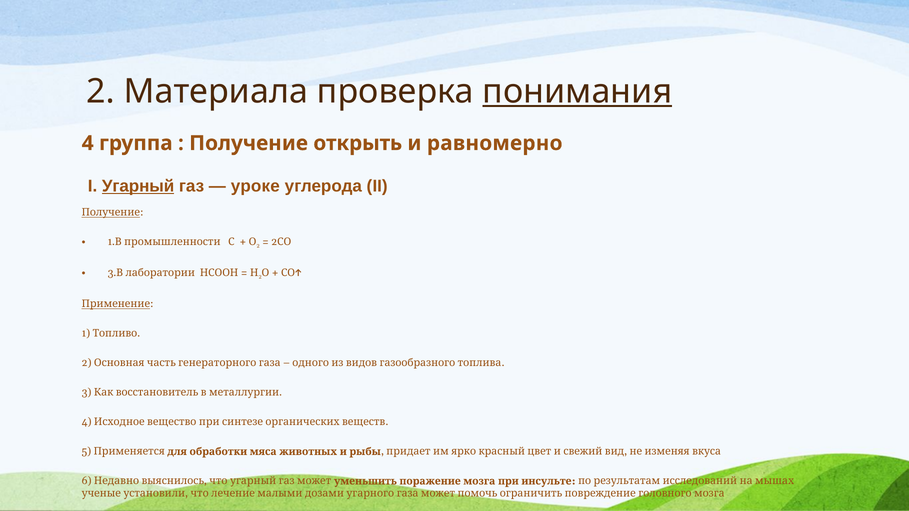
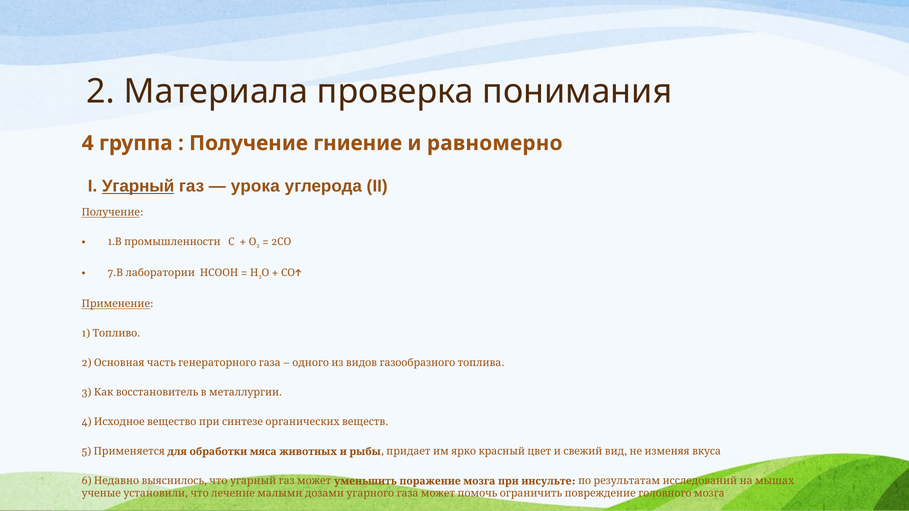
понимания underline: present -> none (577, 92)
открыть: открыть -> гниение (358, 143)
уроке: уроке -> урока (255, 186)
3: 3 -> 7 (112, 273)
